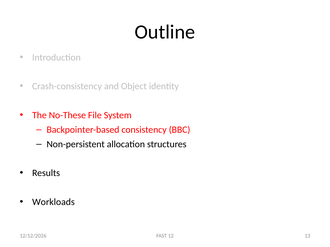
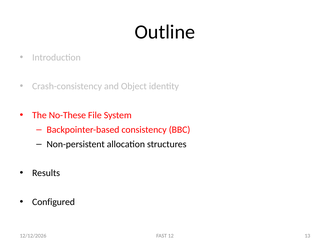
Workloads: Workloads -> Configured (54, 202)
